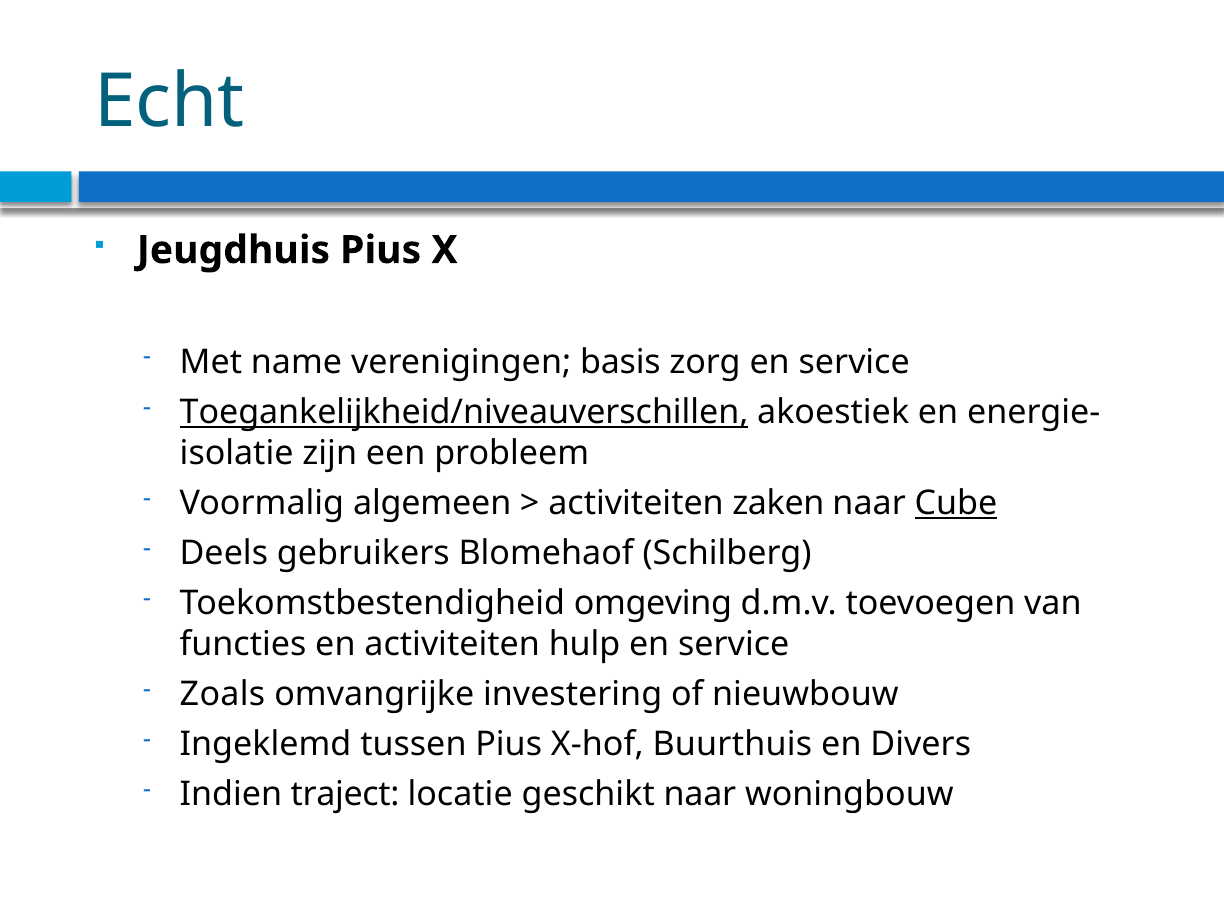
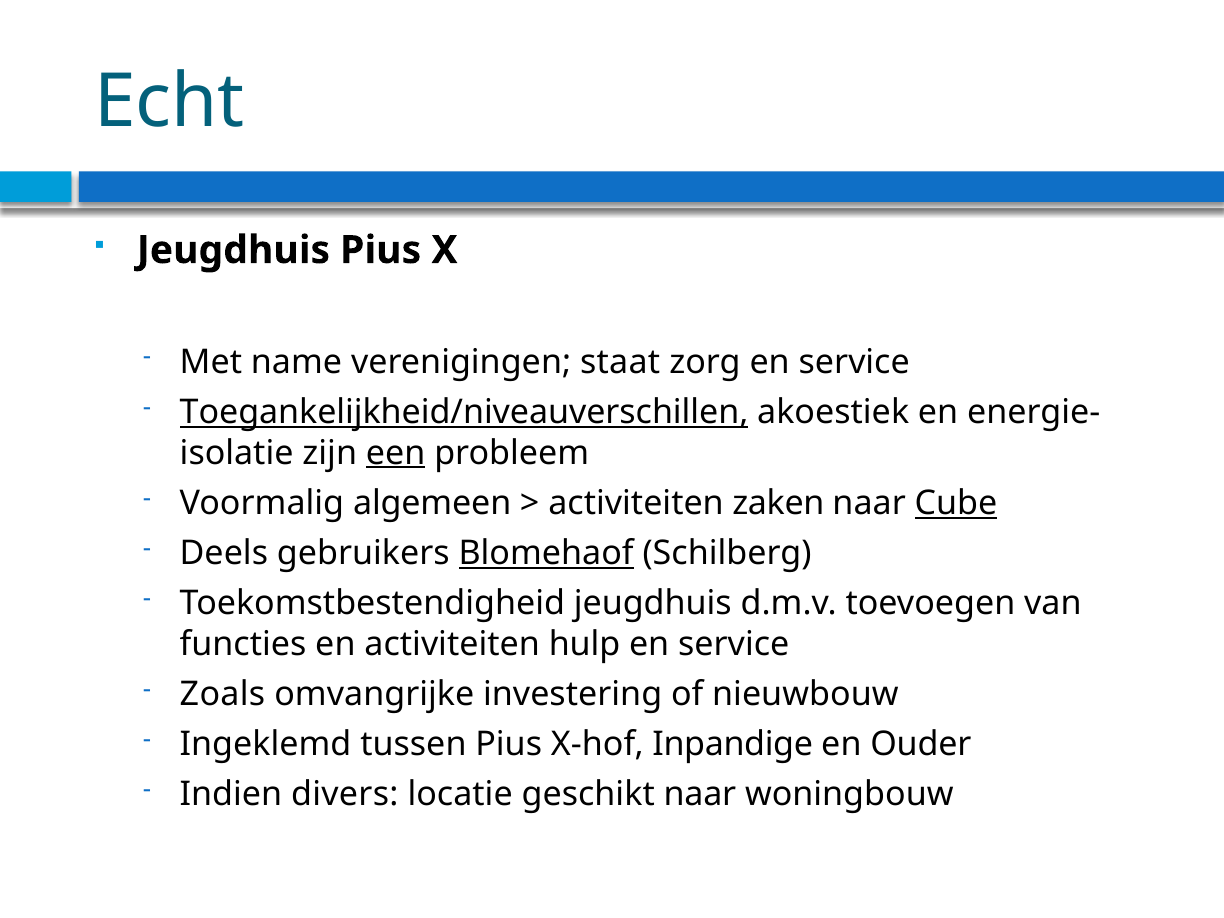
basis: basis -> staat (620, 362)
een underline: none -> present (396, 453)
Blomehaof underline: none -> present (546, 553)
Toekomstbestendigheid omgeving: omgeving -> jeugdhuis (653, 603)
Buurthuis: Buurthuis -> Inpandige (733, 744)
Divers: Divers -> Ouder (921, 744)
traject: traject -> divers (345, 795)
